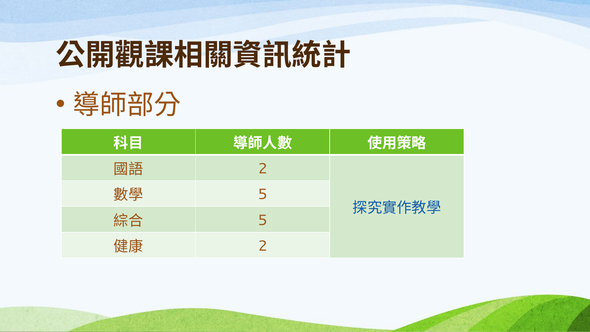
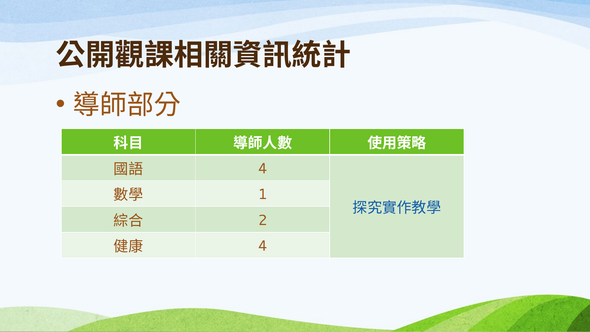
2: 2 -> 4 (263, 168)
5: 5 -> 1 (263, 194)
5: 5 -> 2 (263, 220)
2: 2 -> 4 (263, 246)
